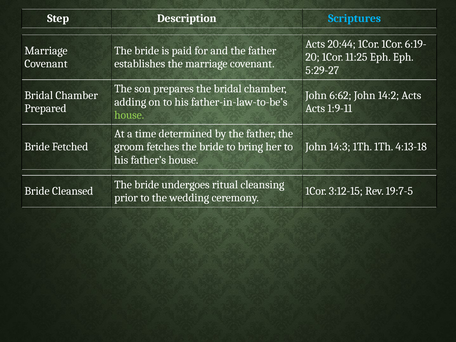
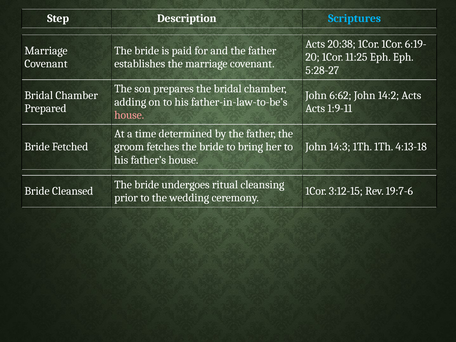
20:44: 20:44 -> 20:38 (342, 44)
5:29-27: 5:29-27 -> 5:28-27 (322, 70)
house colour: light green -> pink (129, 115)
19:7-5: 19:7-5 -> 19:7-6 (399, 191)
